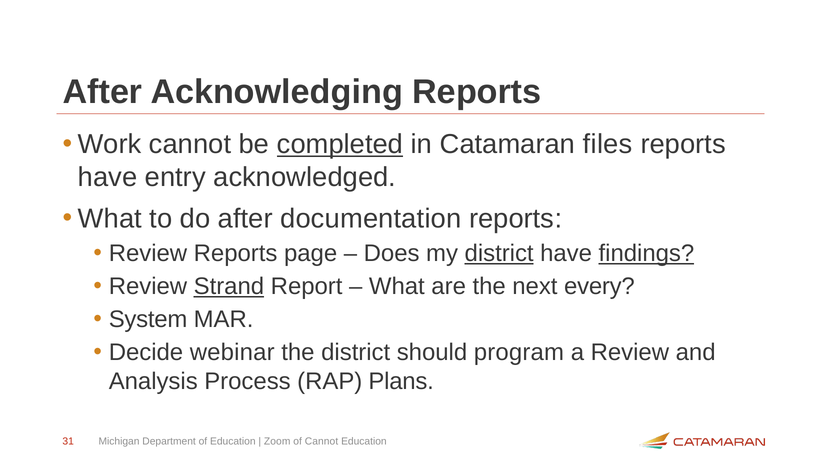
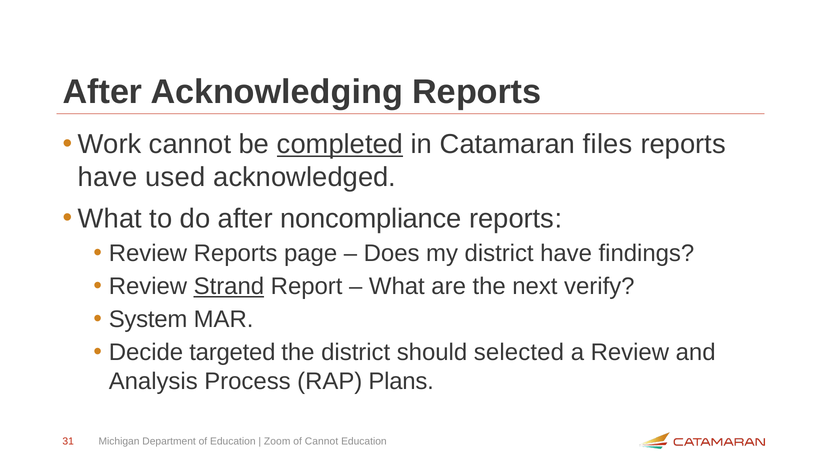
entry: entry -> used (175, 177)
documentation: documentation -> noncompliance (371, 219)
district underline: present -> none (499, 253)
findings underline: present -> none (646, 253)
every: every -> verify (599, 286)
webinar: webinar -> targeted (232, 352)
program: program -> selected (519, 352)
